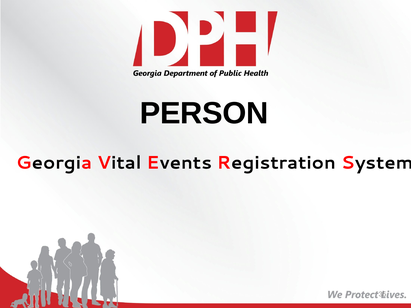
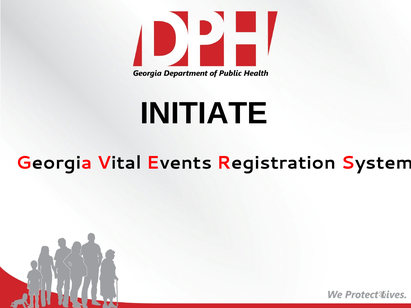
PERSON: PERSON -> INITIATE (204, 113)
